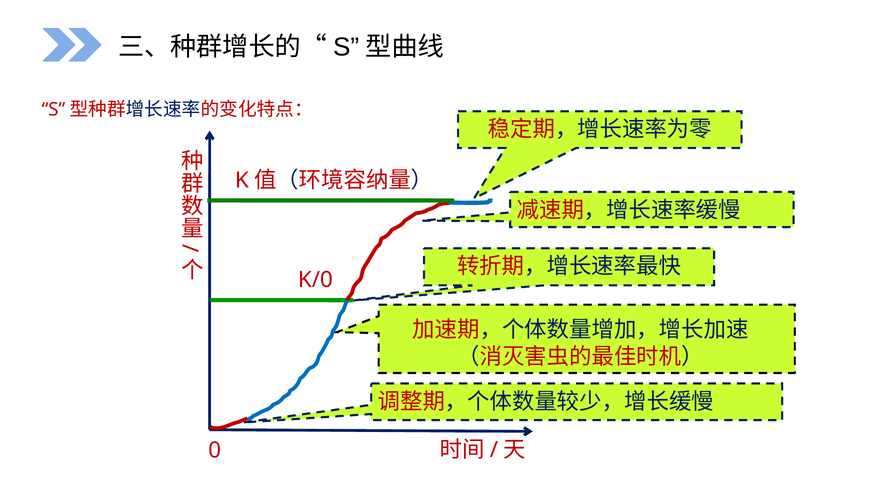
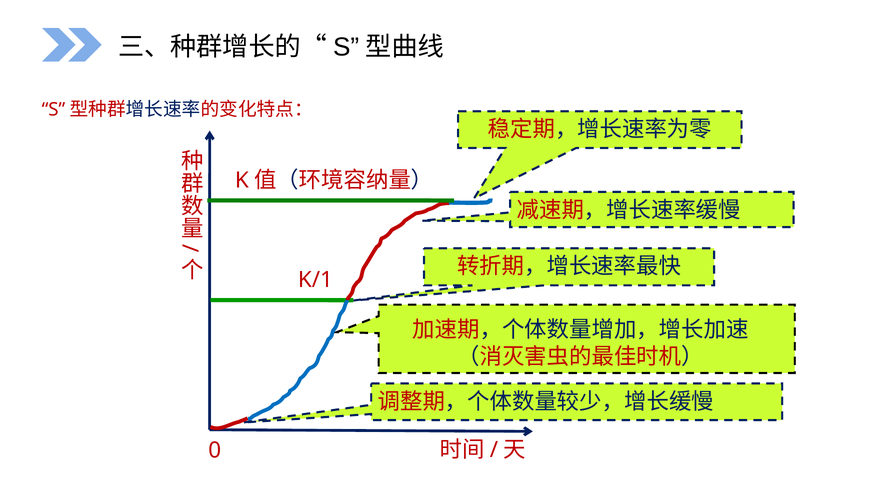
K/0: K/0 -> K/1 (315, 280)
